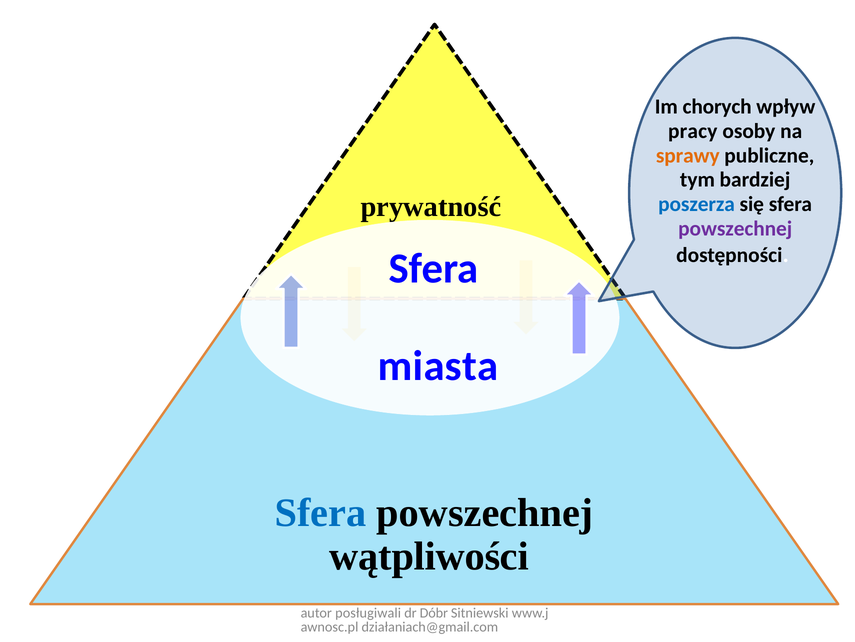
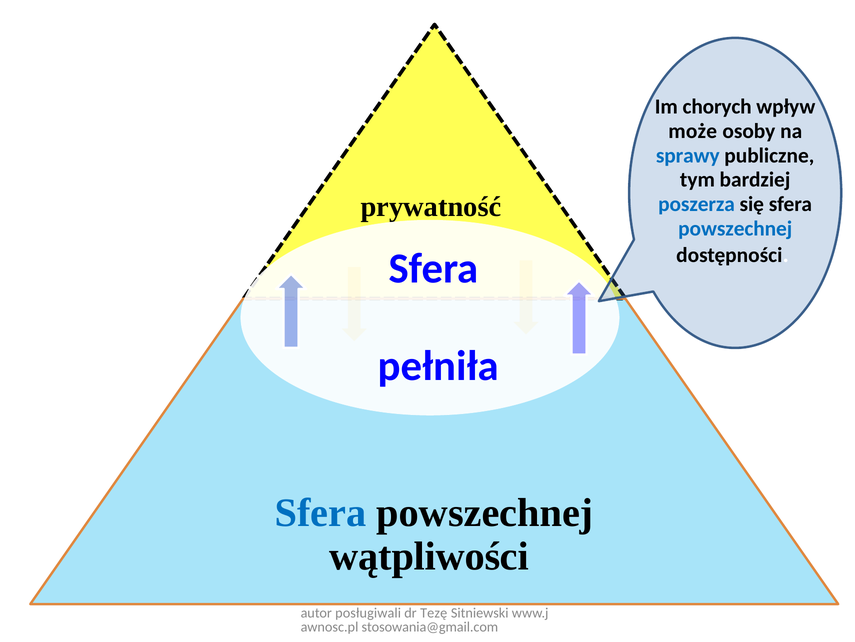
pracy: pracy -> może (693, 131)
sprawy colour: orange -> blue (688, 155)
powszechnej colour: purple -> blue (735, 228)
miasta: miasta -> pełniła (438, 366)
Dóbr: Dóbr -> Tezę (434, 612)
działaniach@gmail.com: działaniach@gmail.com -> stosowania@gmail.com (430, 626)
